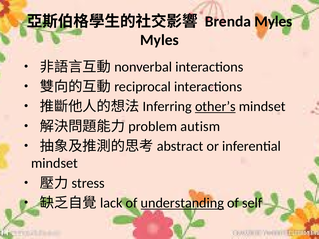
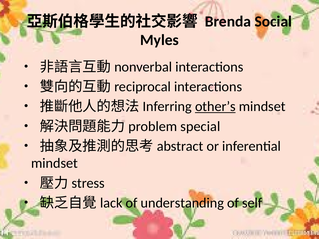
Brenda Myles: Myles -> Social (273, 22)
autism: autism -> special (200, 127)
understanding underline: present -> none (182, 203)
